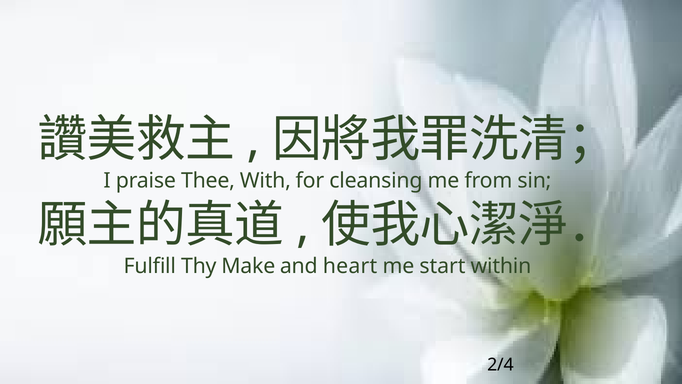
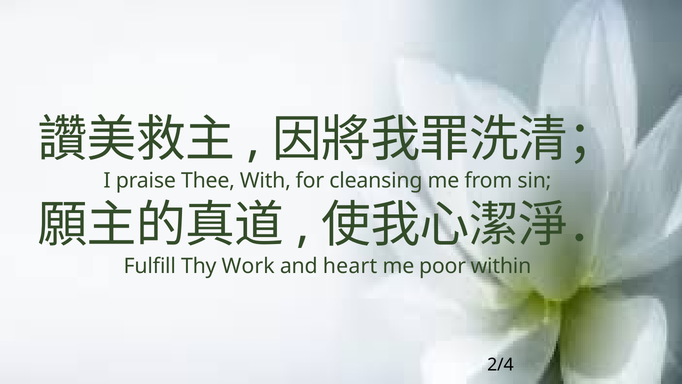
Make: Make -> Work (248, 266)
start: start -> poor (443, 266)
